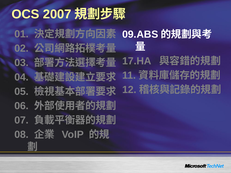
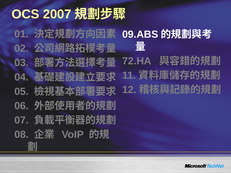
17.HA: 17.HA -> 72.HA (137, 61)
